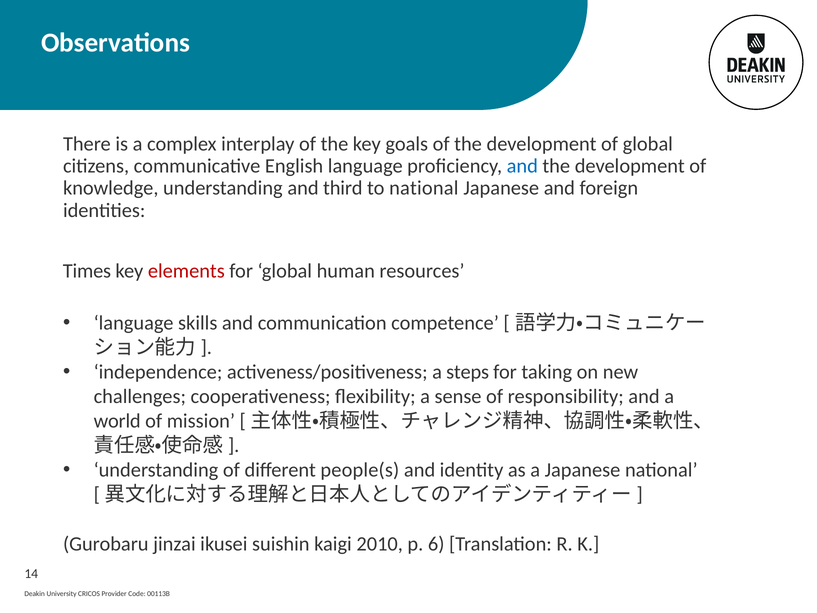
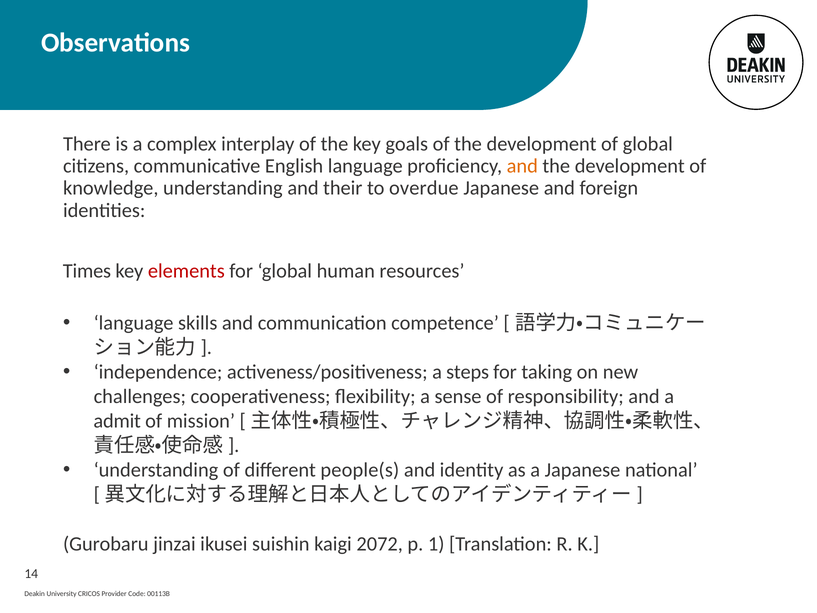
and colour: blue -> orange (522, 166)
third: third -> their (343, 188)
to national: national -> overdue (424, 188)
world: world -> admit (117, 421)
2010: 2010 -> 2072 (380, 544)
6: 6 -> 1 (436, 544)
